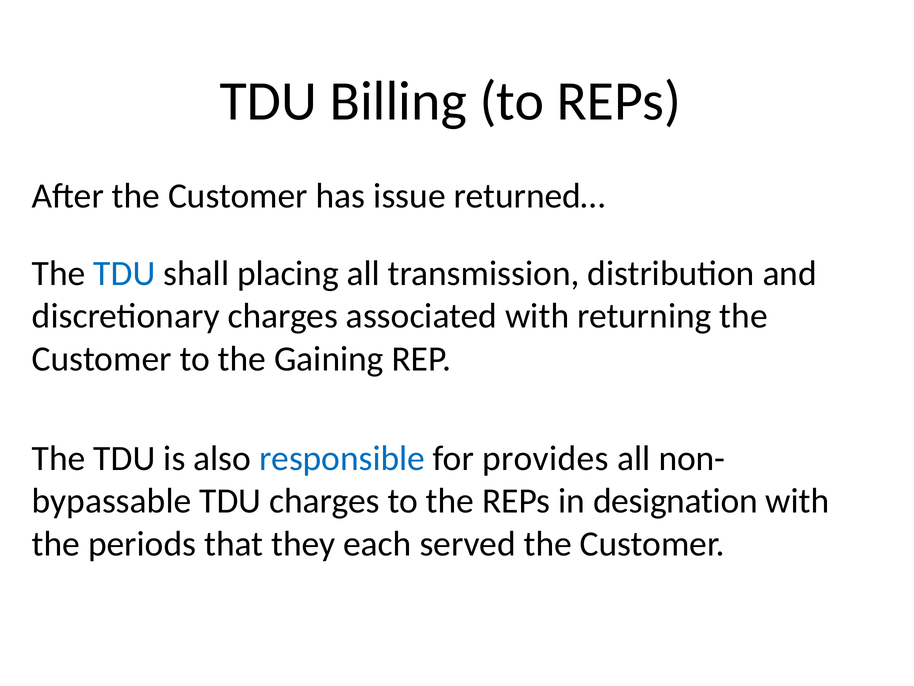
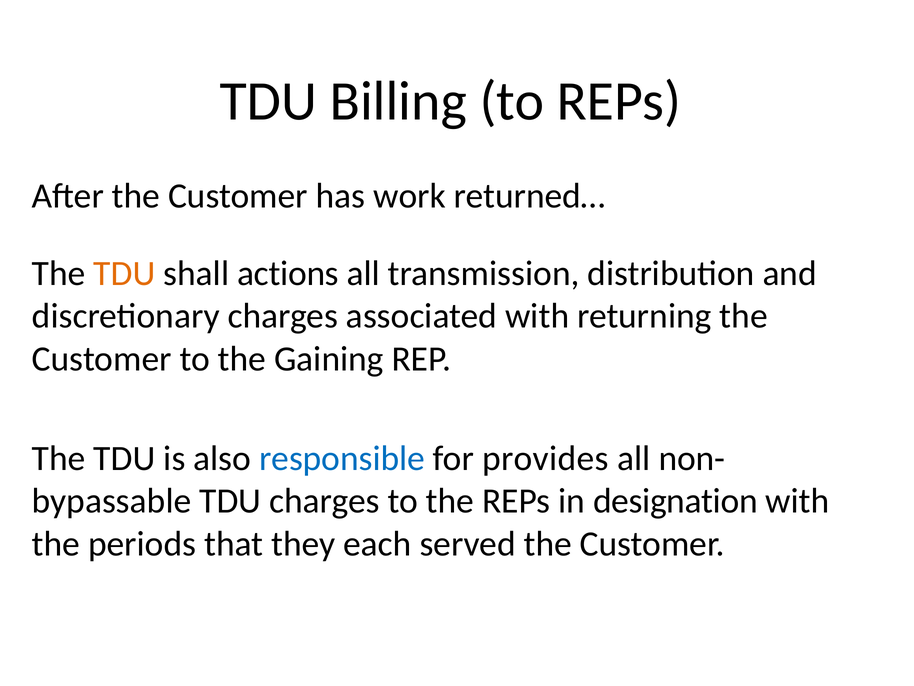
issue: issue -> work (410, 196)
TDU colour: blue -> orange (124, 273)
placing: placing -> actions (288, 273)
